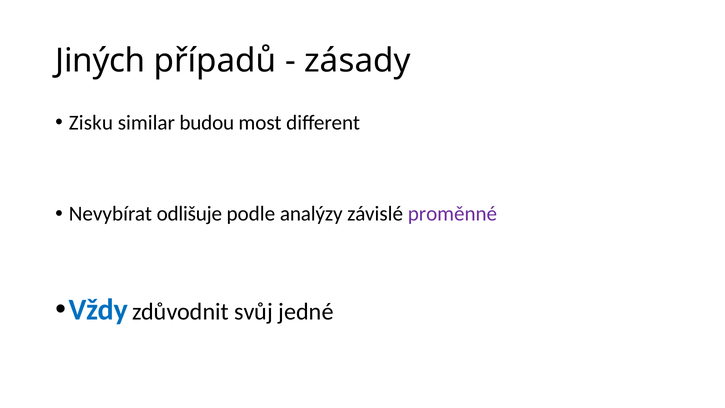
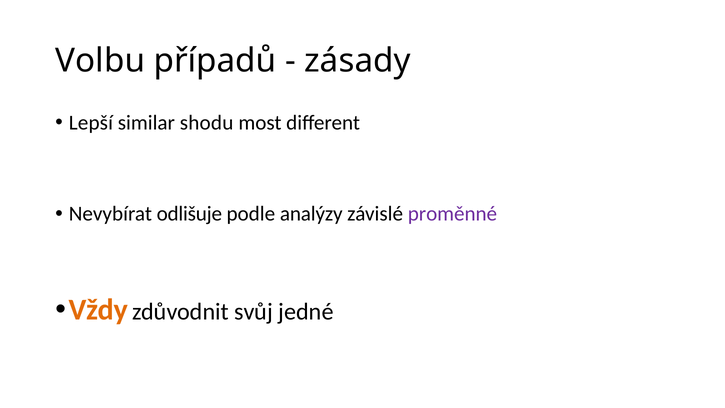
Jiných: Jiných -> Volbu (100, 61)
Zisku: Zisku -> Lepší (91, 123)
budou: budou -> shodu (207, 123)
Vždy colour: blue -> orange (98, 310)
